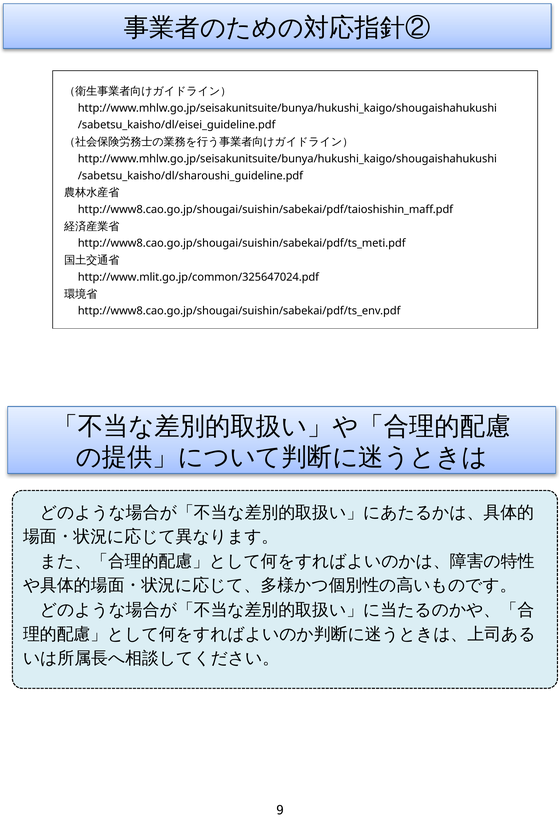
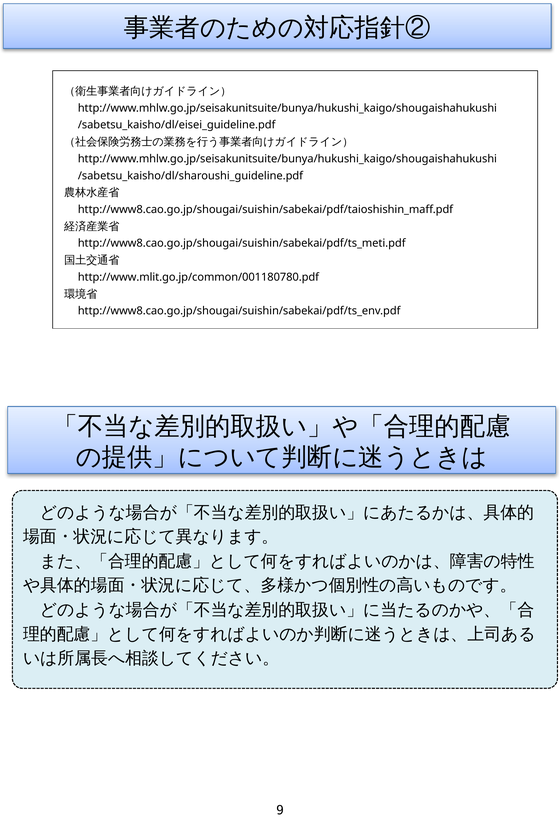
http://www.mlit.go.jp/common/325647024.pdf: http://www.mlit.go.jp/common/325647024.pdf -> http://www.mlit.go.jp/common/001180780.pdf (198, 277)
